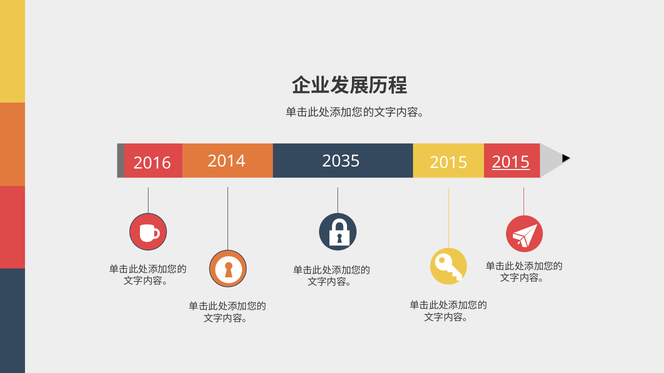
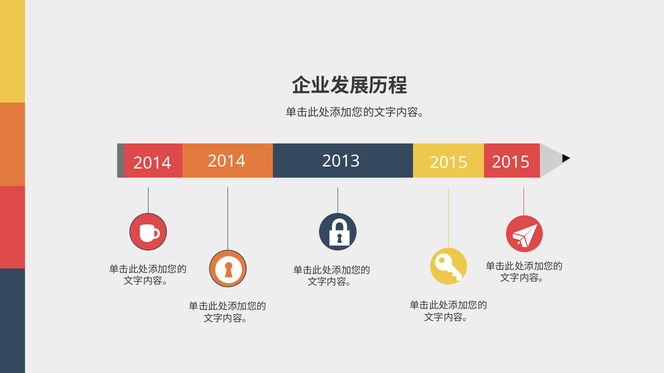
2016: 2016 -> 2014 (152, 164)
2035: 2035 -> 2013 (341, 162)
2015 underline: present -> none (511, 163)
